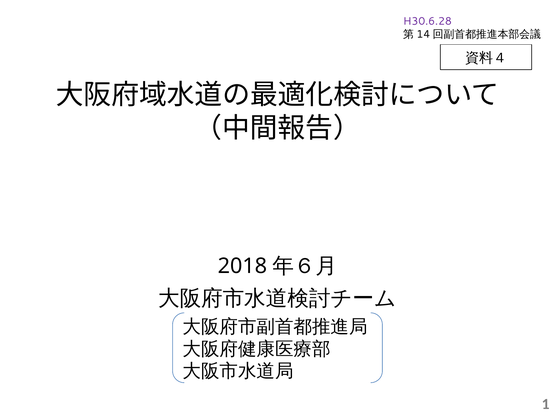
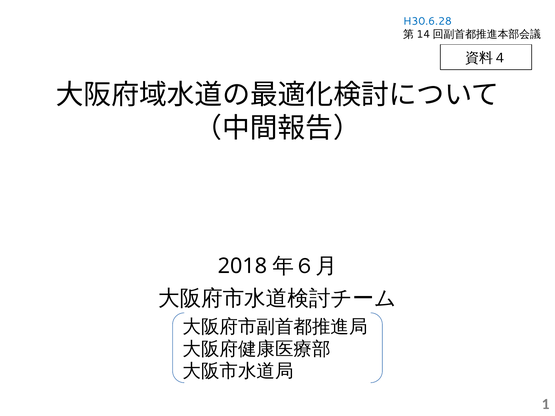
H30.6.28 colour: purple -> blue (427, 21)
